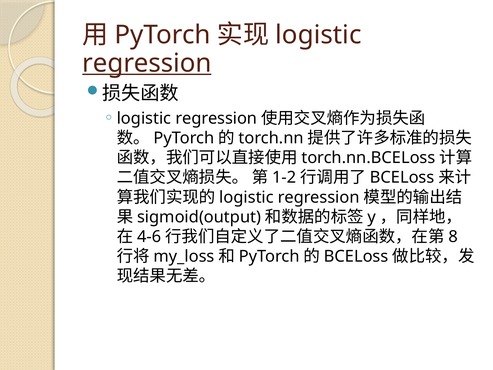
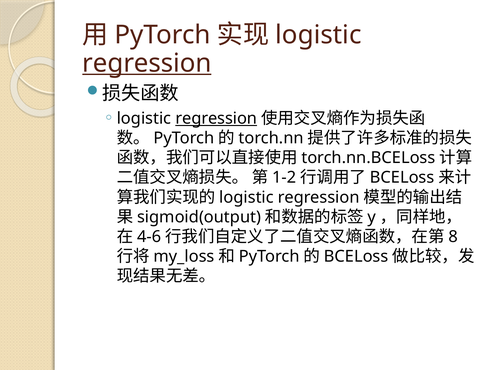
regression underline: none -> present (216, 118)
